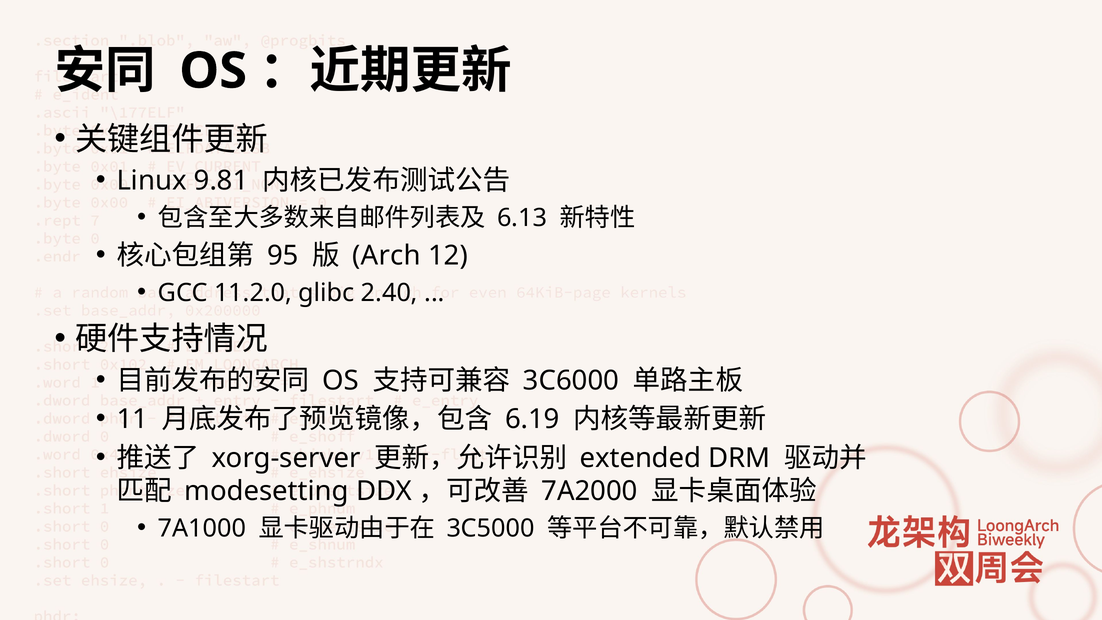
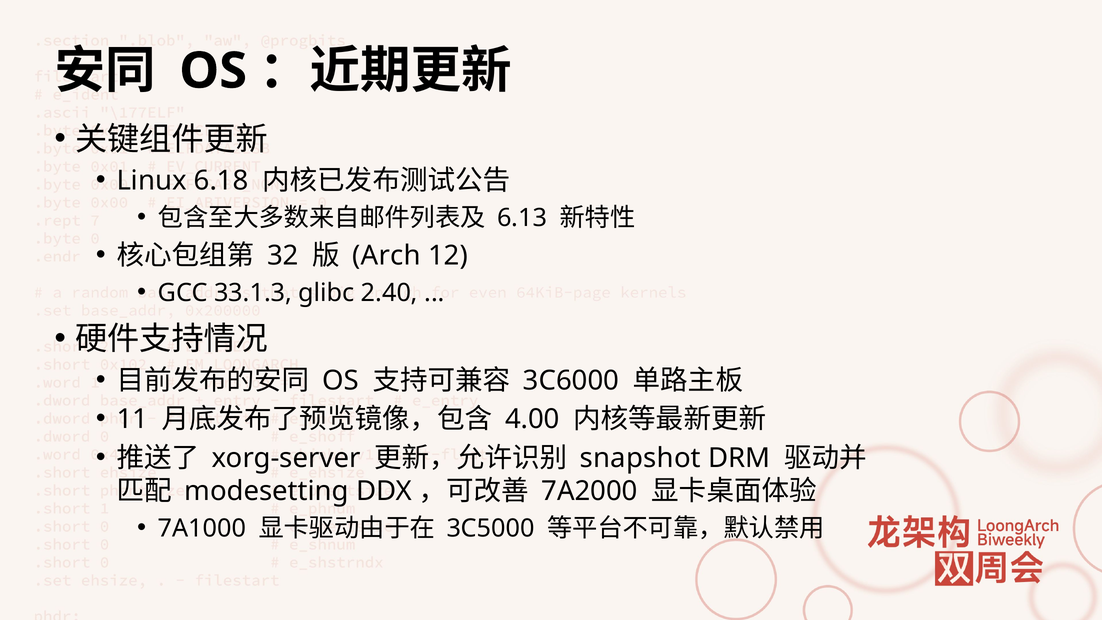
9.81: 9.81 -> 6.18 (221, 181)
95: 95 -> 32 (283, 256)
11.2.0: 11.2.0 -> 33.1.3 (253, 293)
6.19: 6.19 -> 4.00 (532, 419)
extended: extended -> snapshot (640, 458)
